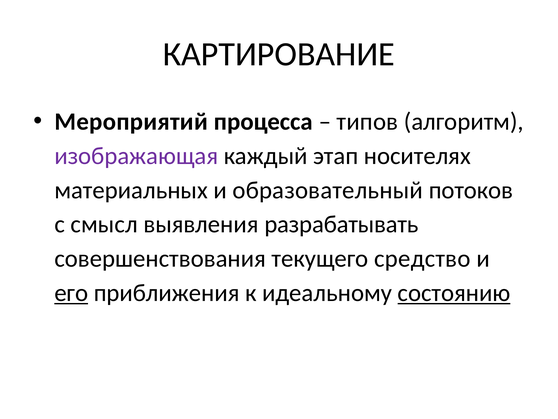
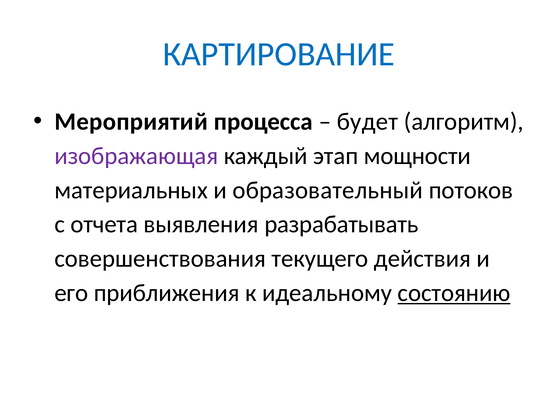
КАРТИРОВАНИЕ colour: black -> blue (279, 54)
типов: типов -> будет (367, 122)
носителях: носителях -> мощности (417, 156)
смысл: смысл -> отчета (104, 224)
средство: средство -> действия (422, 258)
его underline: present -> none (71, 293)
